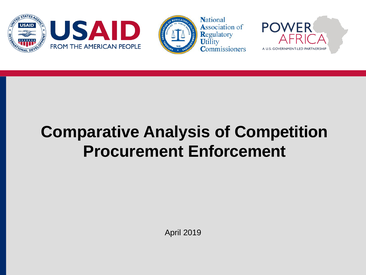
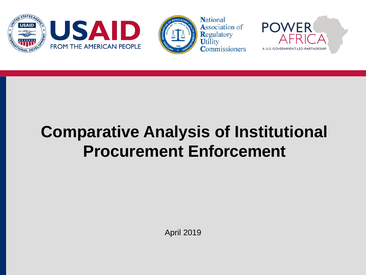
Competition: Competition -> Institutional (281, 132)
